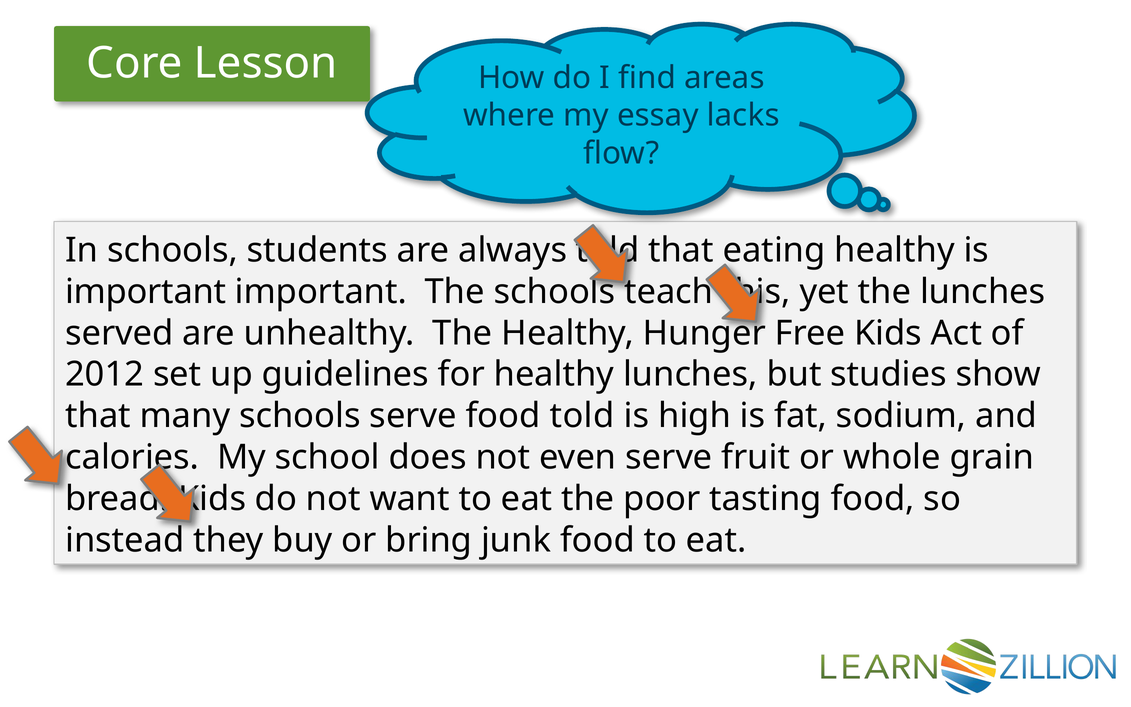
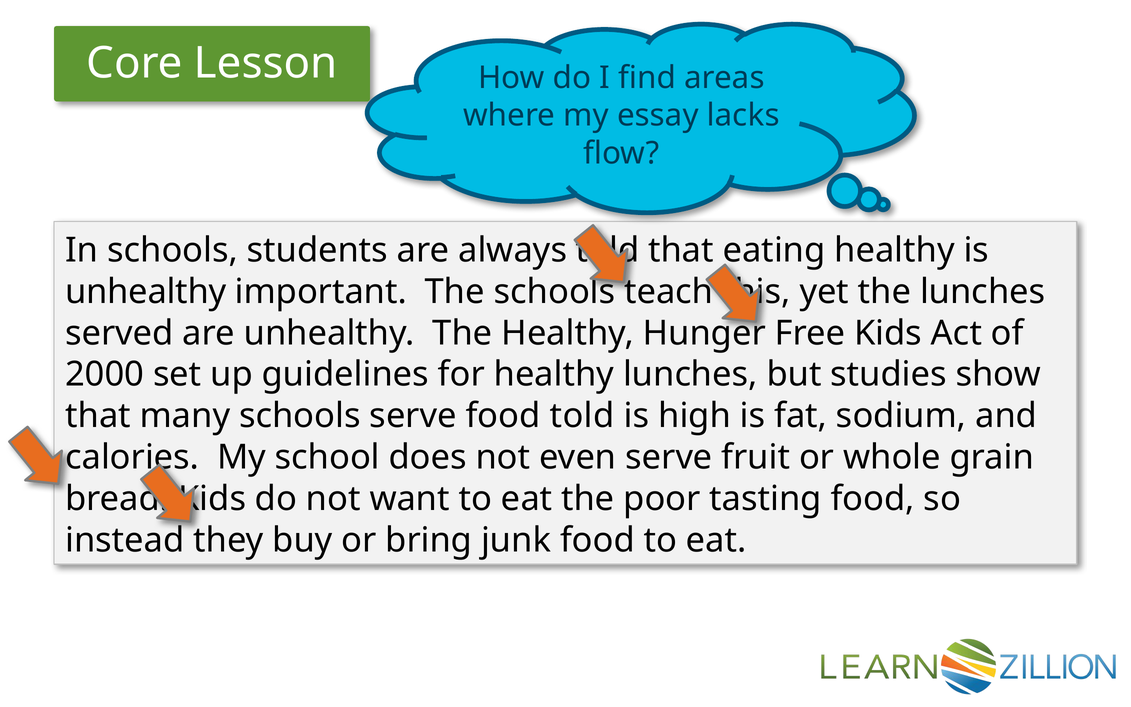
important: important -> unhealthy (146, 292)
2012: 2012 -> 2000 (105, 375)
